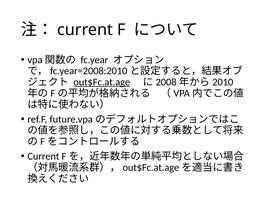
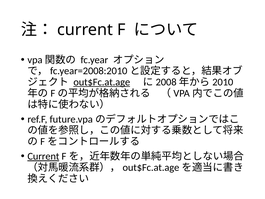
Current underline: none -> present (43, 156)
